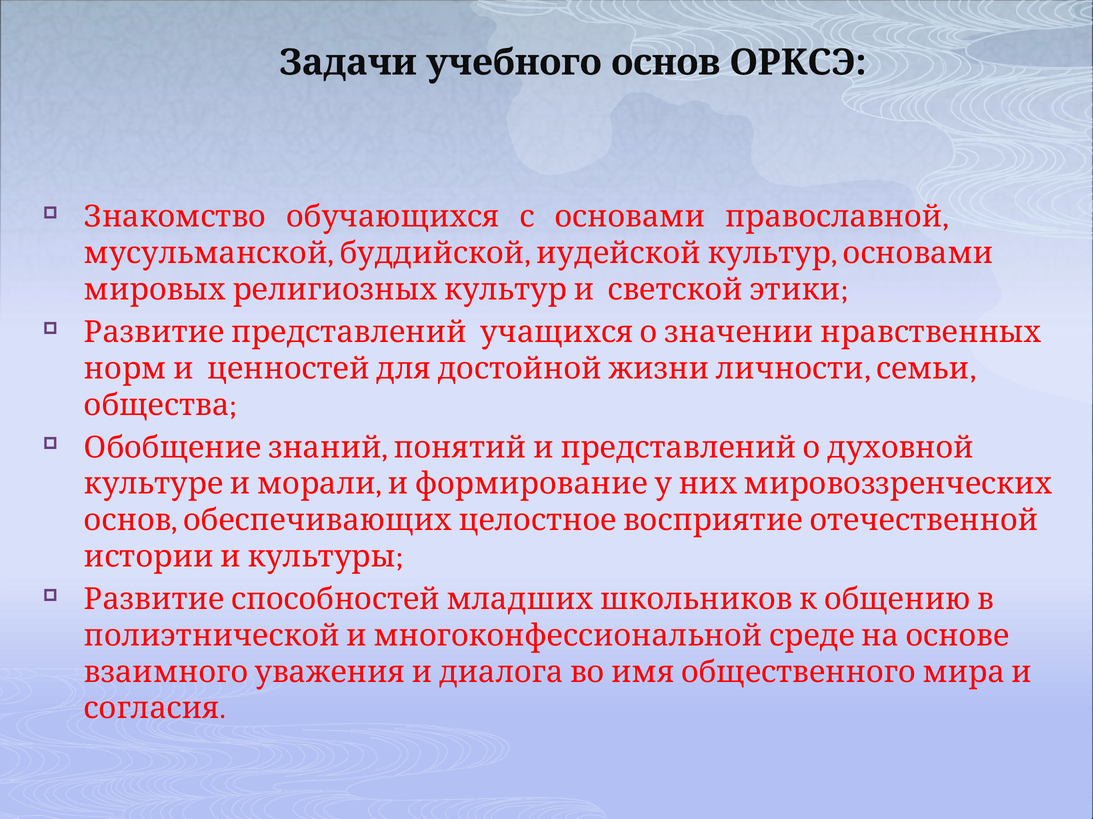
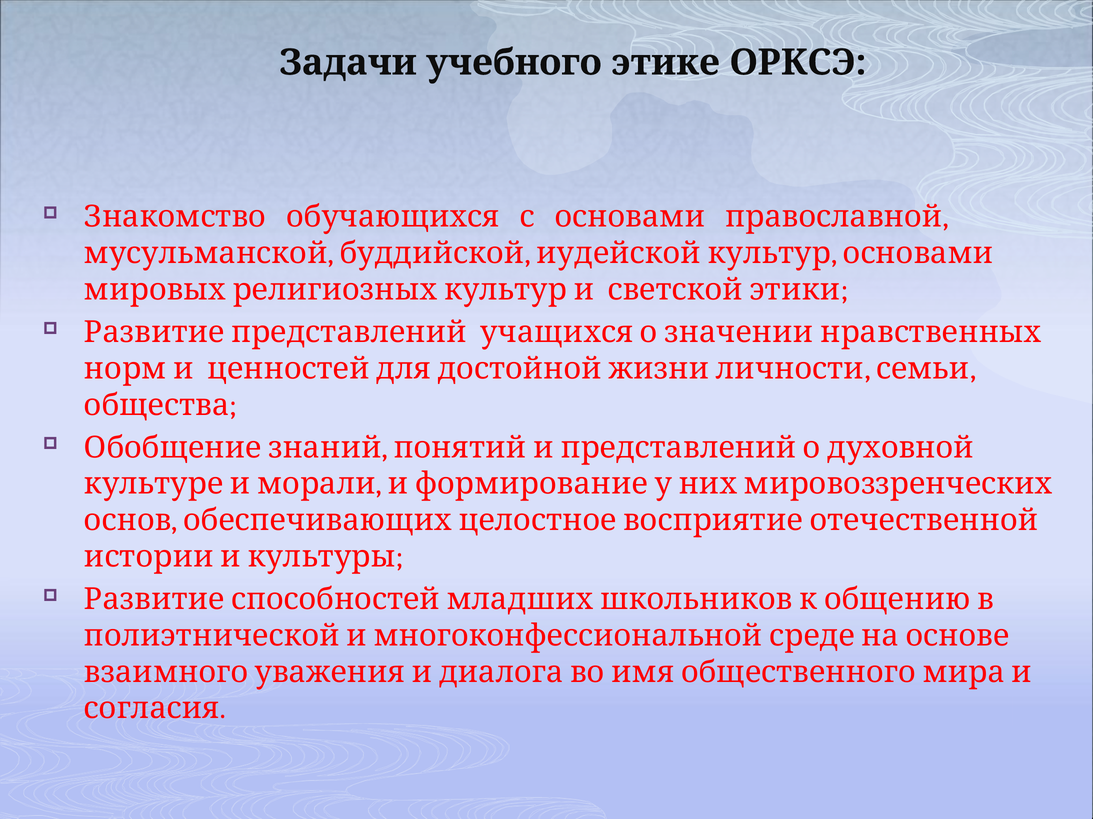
учебного основ: основ -> этике (666, 63)
